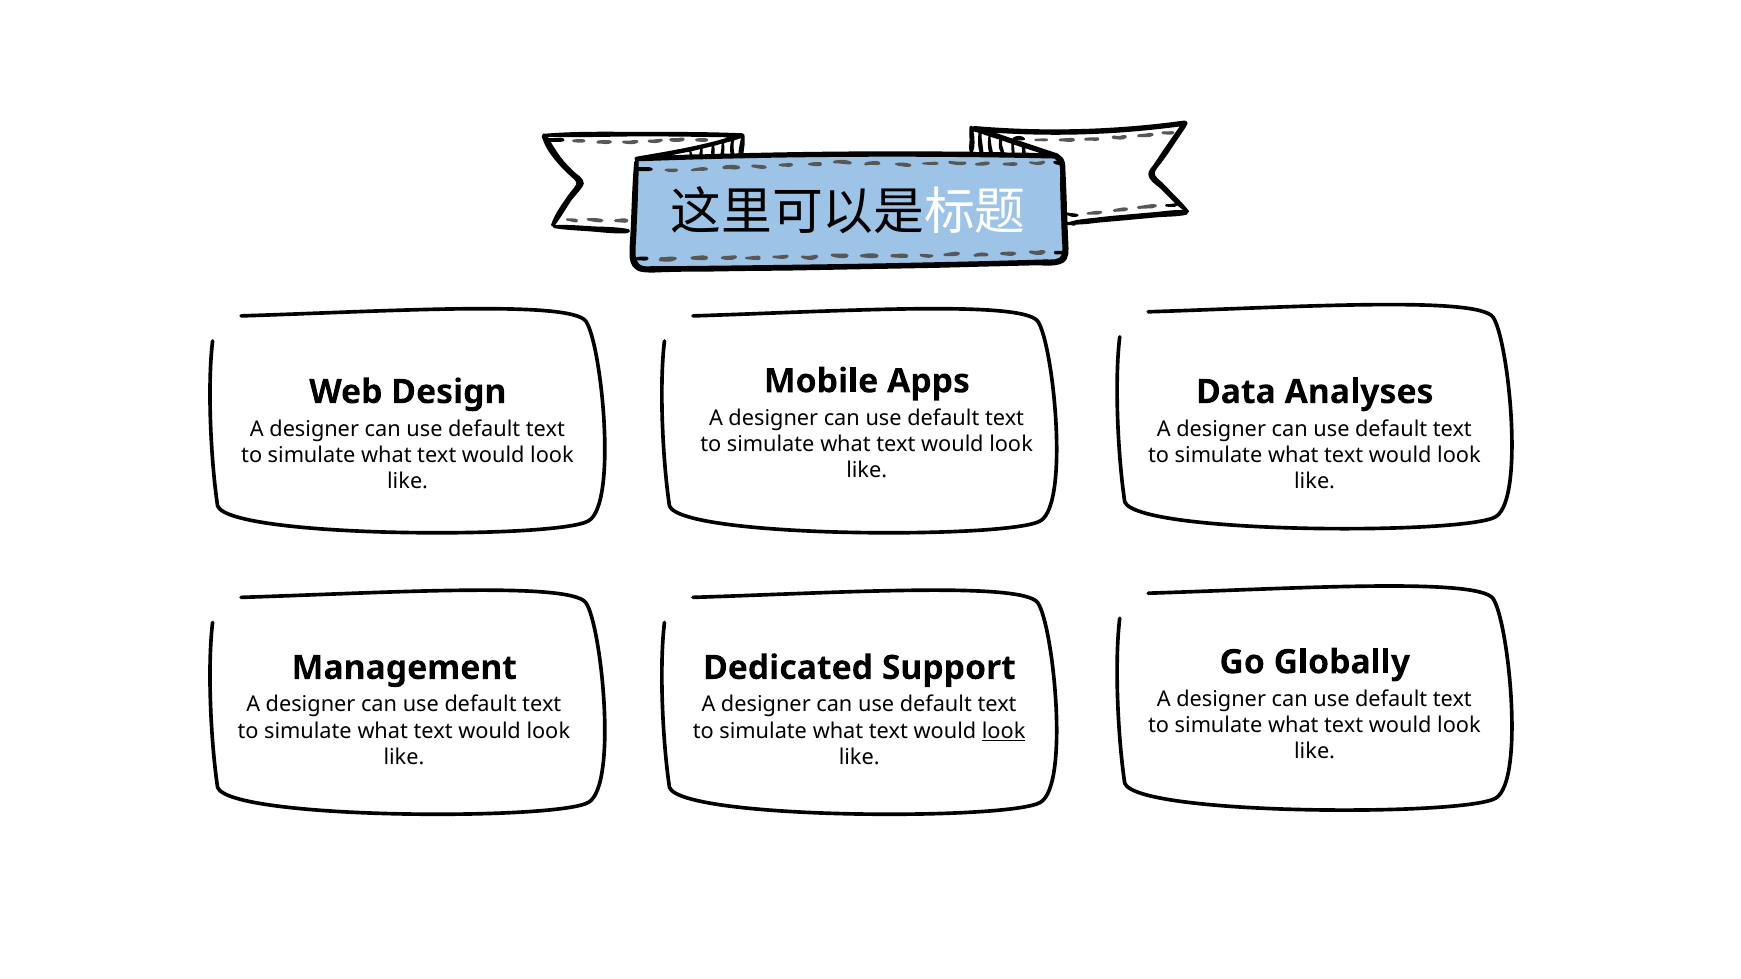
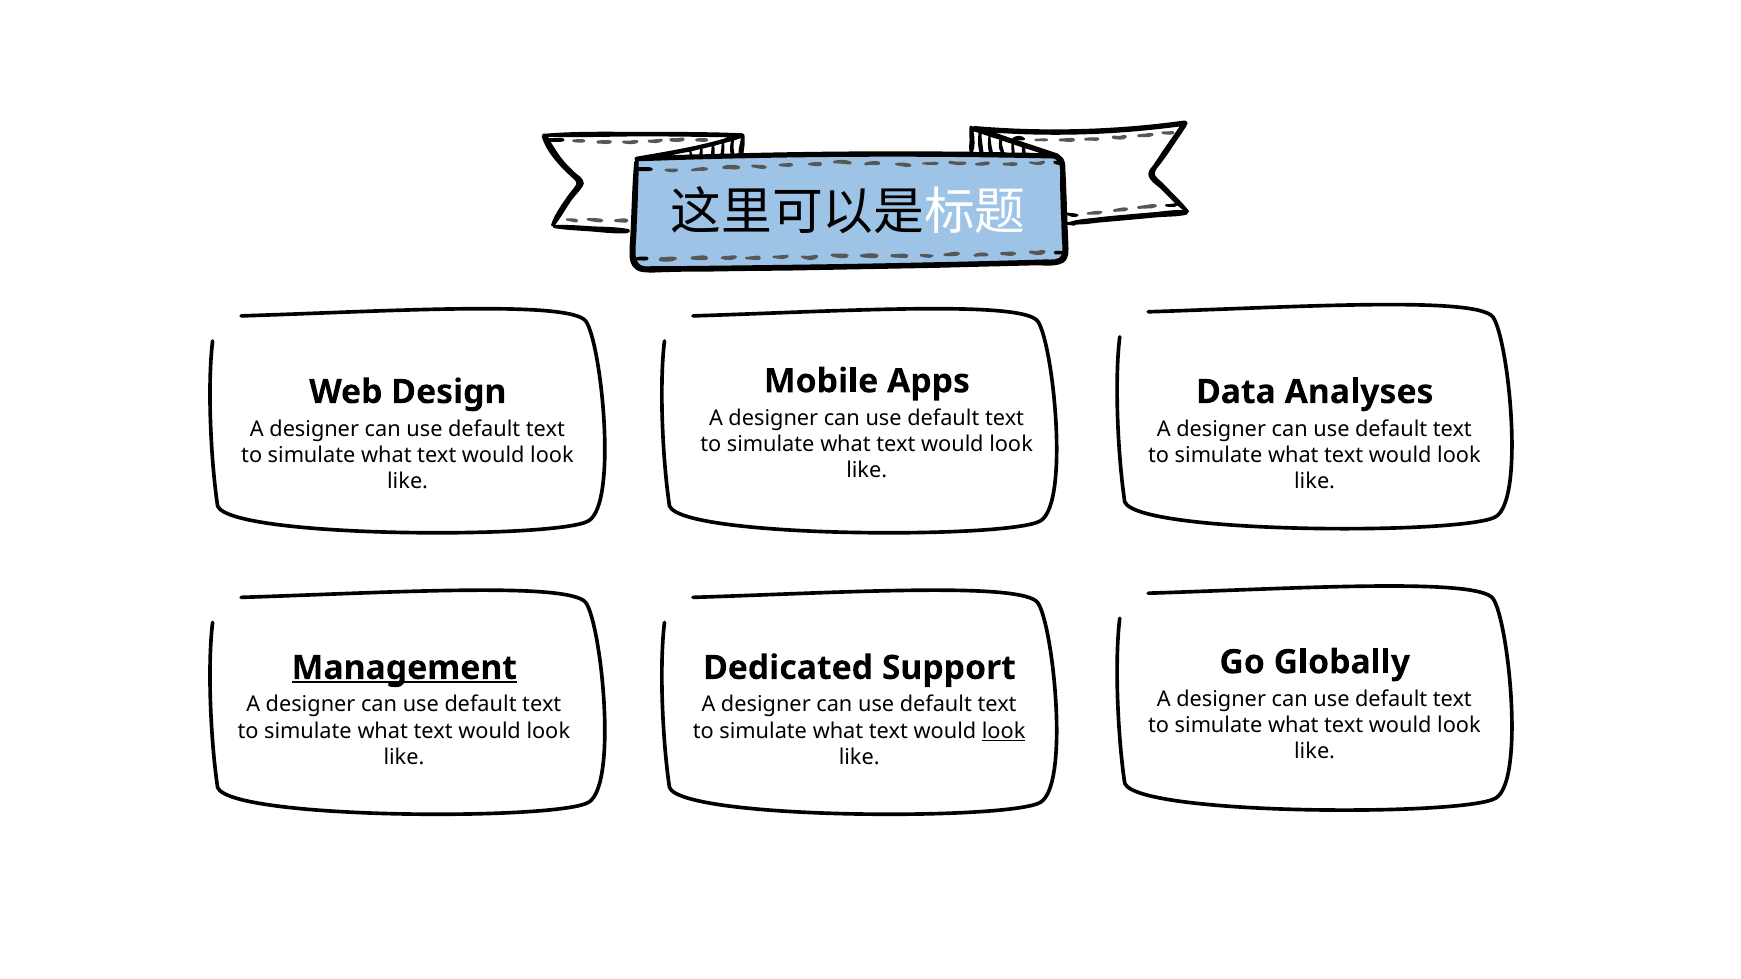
Management underline: none -> present (404, 668)
